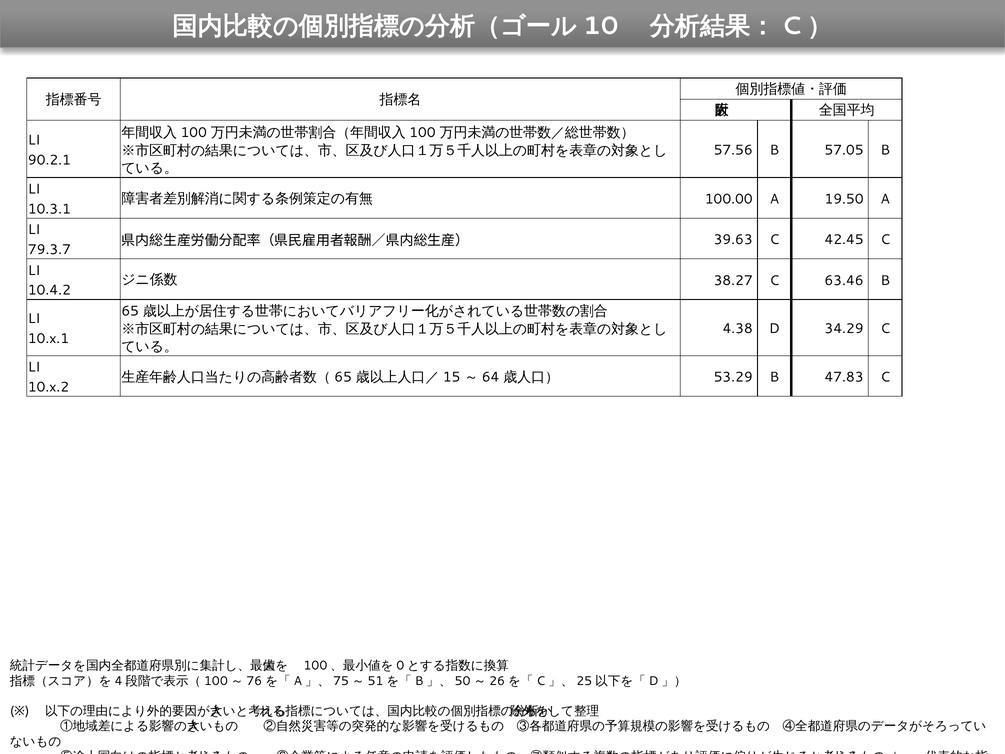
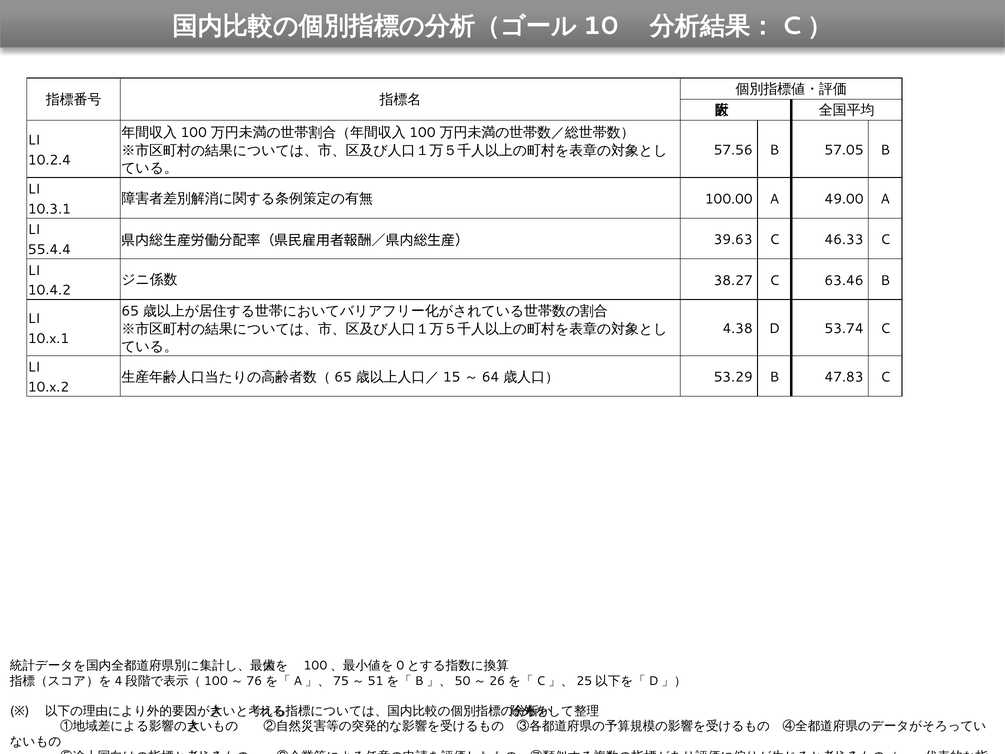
90.2.1: 90.2.1 -> 10.2.4 (49, 160)
19.50: 19.50 -> 49.00 (844, 199)
42.45: 42.45 -> 46.33 (844, 240)
79.3.7: 79.3.7 -> 55.4.4 (49, 250)
34.29: 34.29 -> 53.74 (844, 329)
